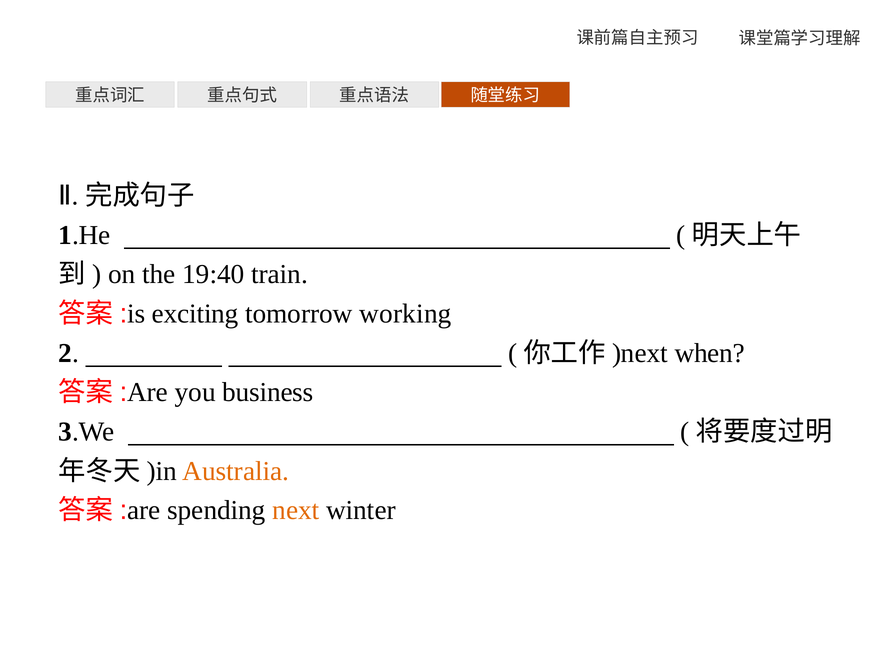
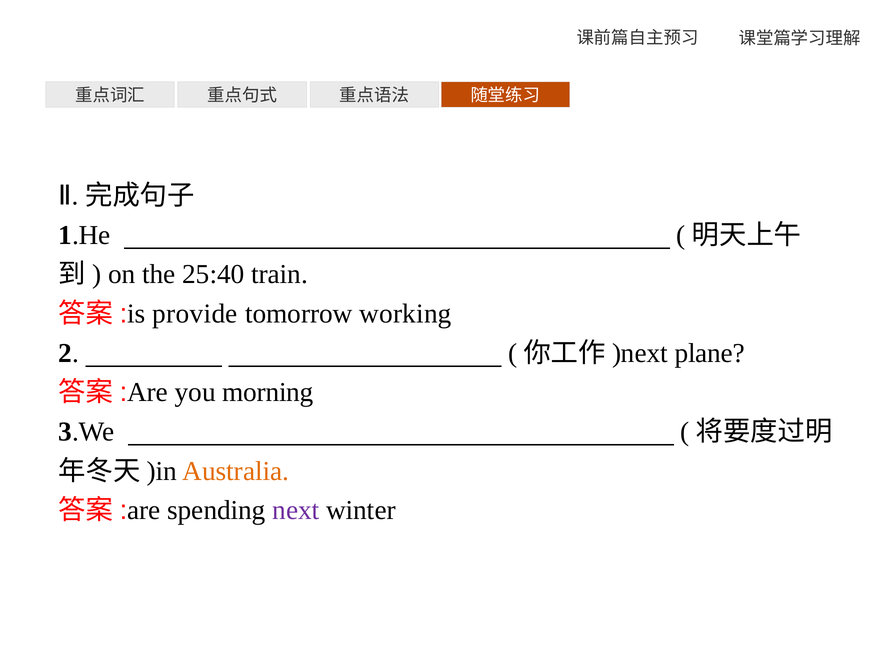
19:40: 19:40 -> 25:40 (213, 274)
exciting: exciting -> provide (195, 314)
when: when -> plane (710, 353)
business: business -> morning (268, 393)
next colour: orange -> purple (296, 511)
